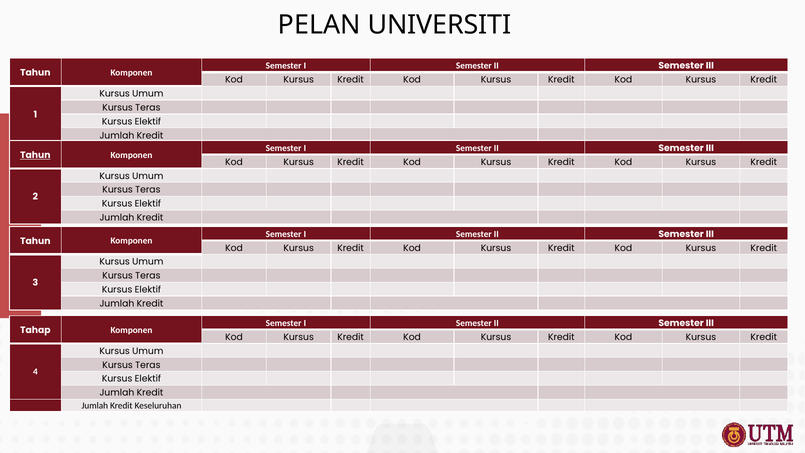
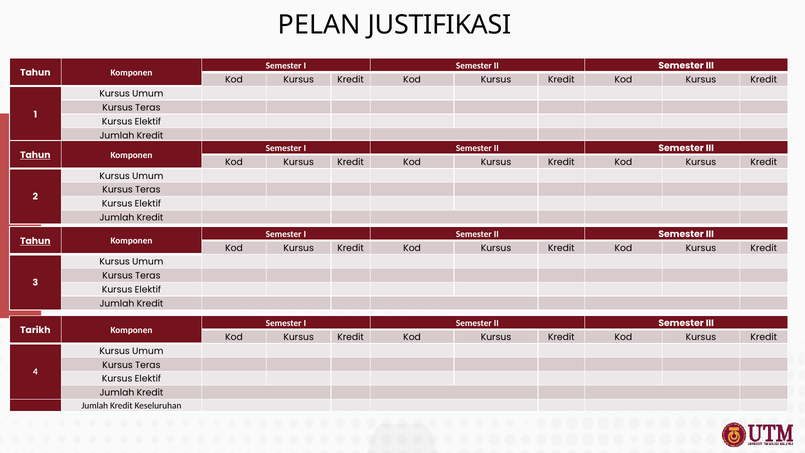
UNIVERSITI: UNIVERSITI -> JUSTIFIKASI (440, 25)
Tahun underline: none -> present (35, 241)
Tahap: Tahap -> Tarikh (35, 330)
